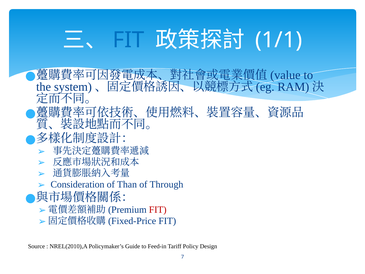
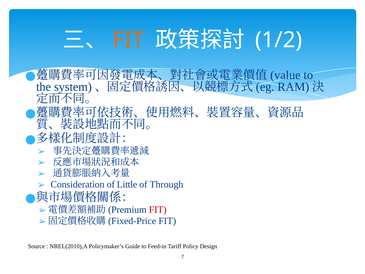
FIT colour: blue -> orange (128, 40)
1/1: 1/1 -> 1/2 (279, 40)
Than: Than -> Little (127, 184)
